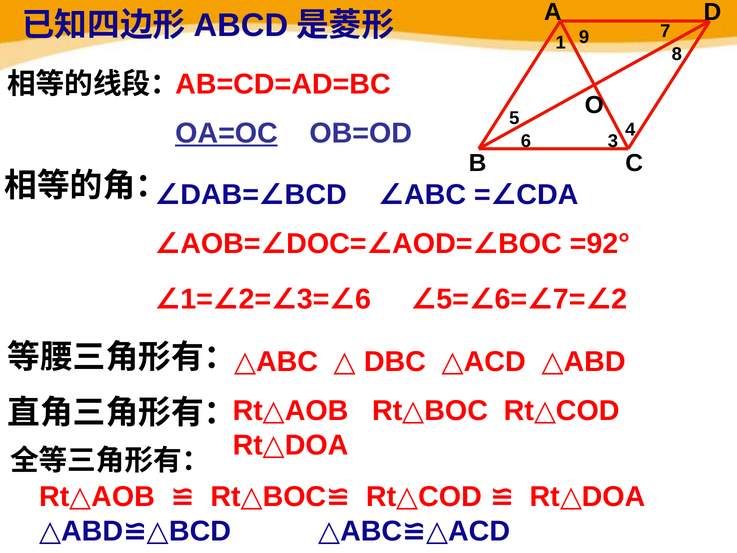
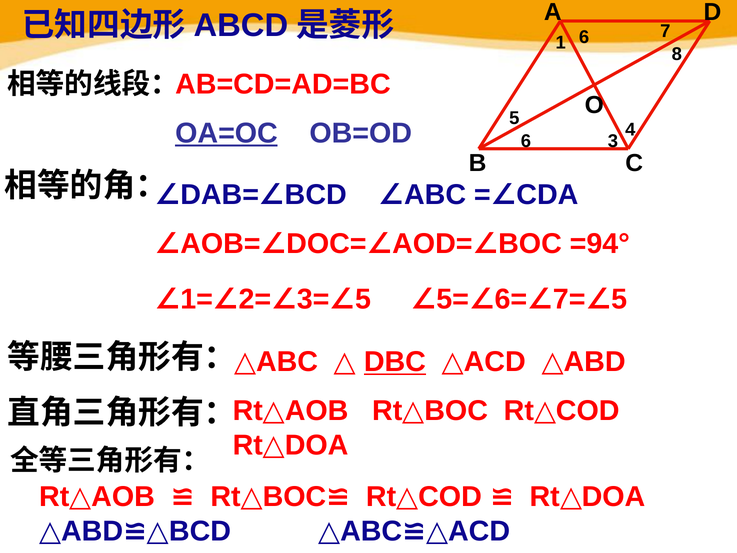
1 9: 9 -> 6 (584, 37)
=92°: =92° -> =94° (600, 244)
6: 6 -> 5 (363, 299)
2: 2 -> 5 (619, 299)
DBC underline: none -> present (395, 362)
